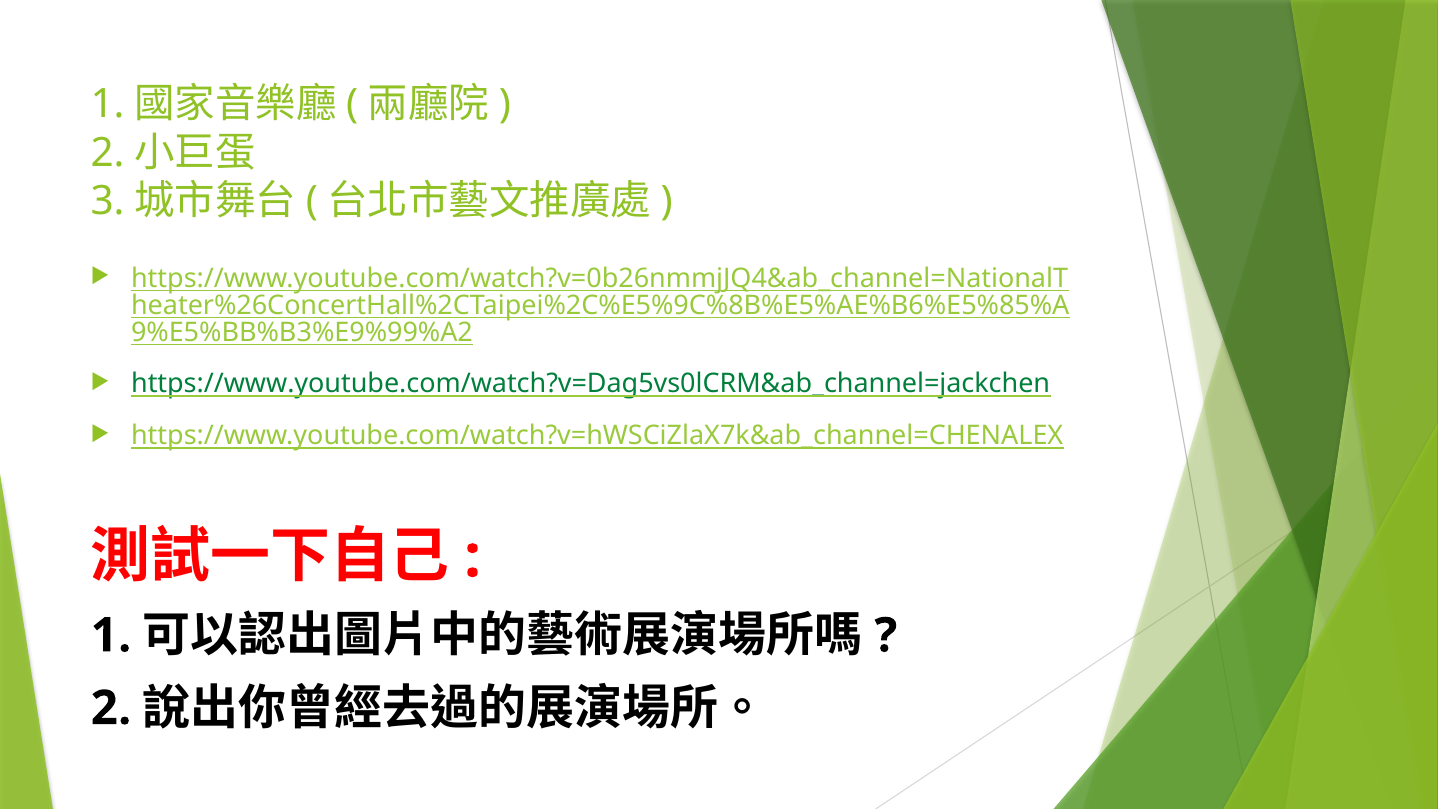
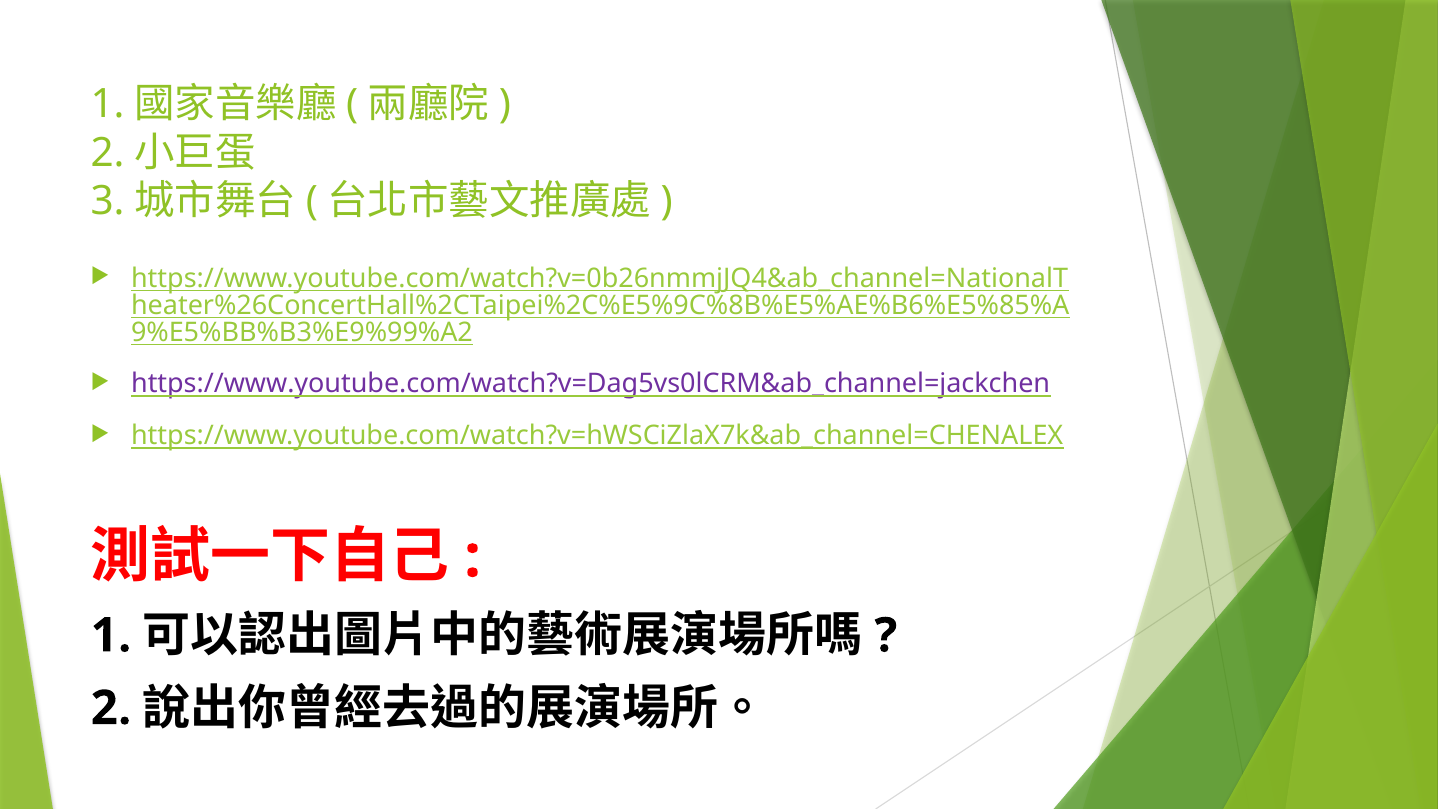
https://www.youtube.com/watch?v=Dag5vs0lCRM&ab_channel=jackchen colour: green -> purple (591, 384)
